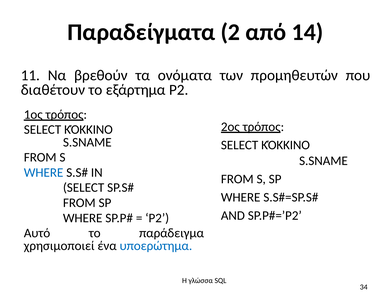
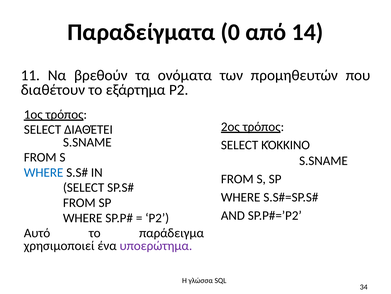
2: 2 -> 0 (230, 32)
ΚΌΚΚΙΝΟ: ΚΌΚΚΙΝΟ -> ΔΙΑΘΈΤΕΙ (88, 129)
υποερώτημα colour: blue -> purple (156, 245)
